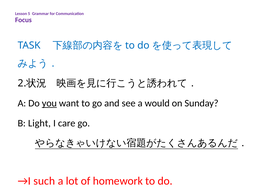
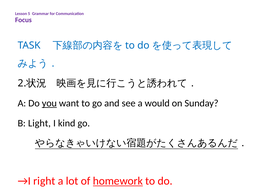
care: care -> kind (67, 123)
such: such -> right (44, 181)
homework underline: none -> present (118, 181)
